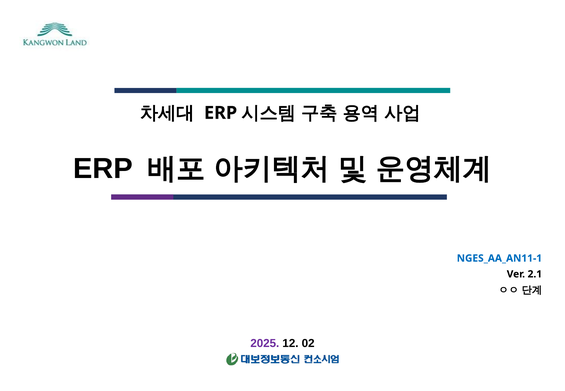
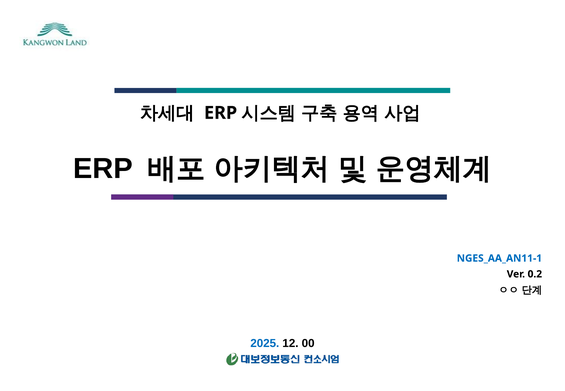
2.1: 2.1 -> 0.2 (535, 274)
2025 colour: purple -> blue (265, 343)
02: 02 -> 00 (308, 343)
